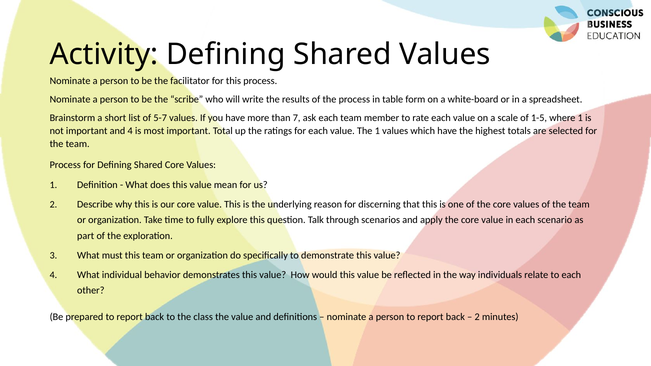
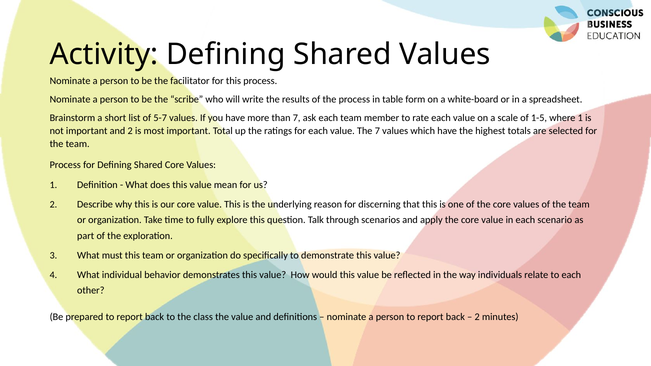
and 4: 4 -> 2 (130, 131)
The 1: 1 -> 7 (377, 131)
